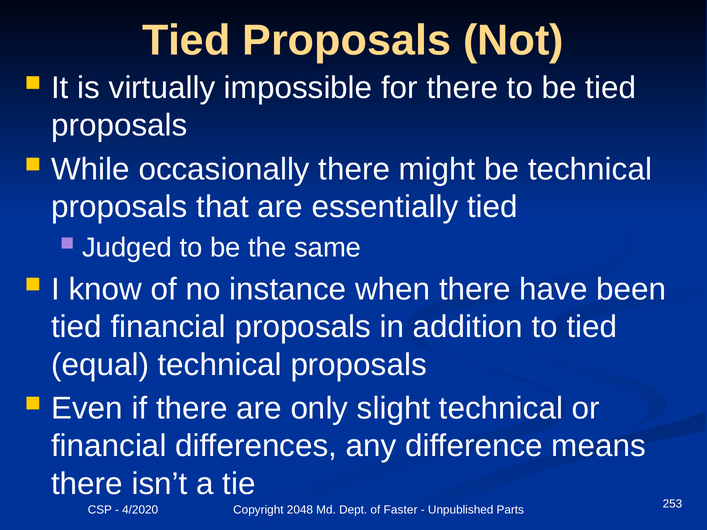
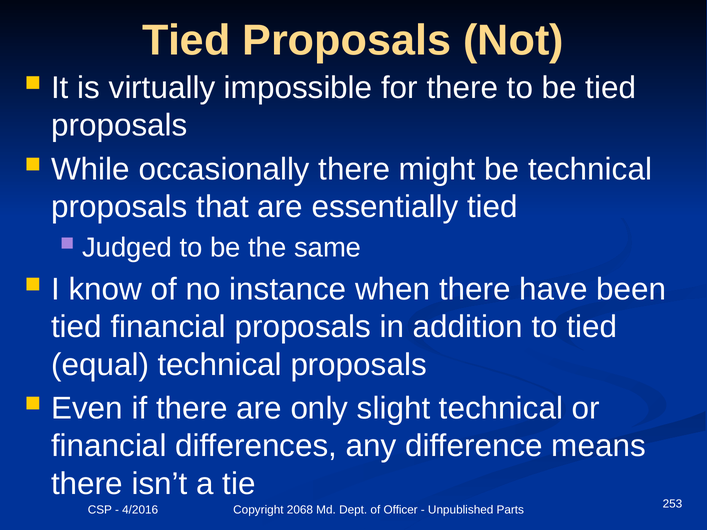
4/2020: 4/2020 -> 4/2016 (140, 510)
2048: 2048 -> 2068 (300, 510)
Faster: Faster -> Officer (401, 510)
